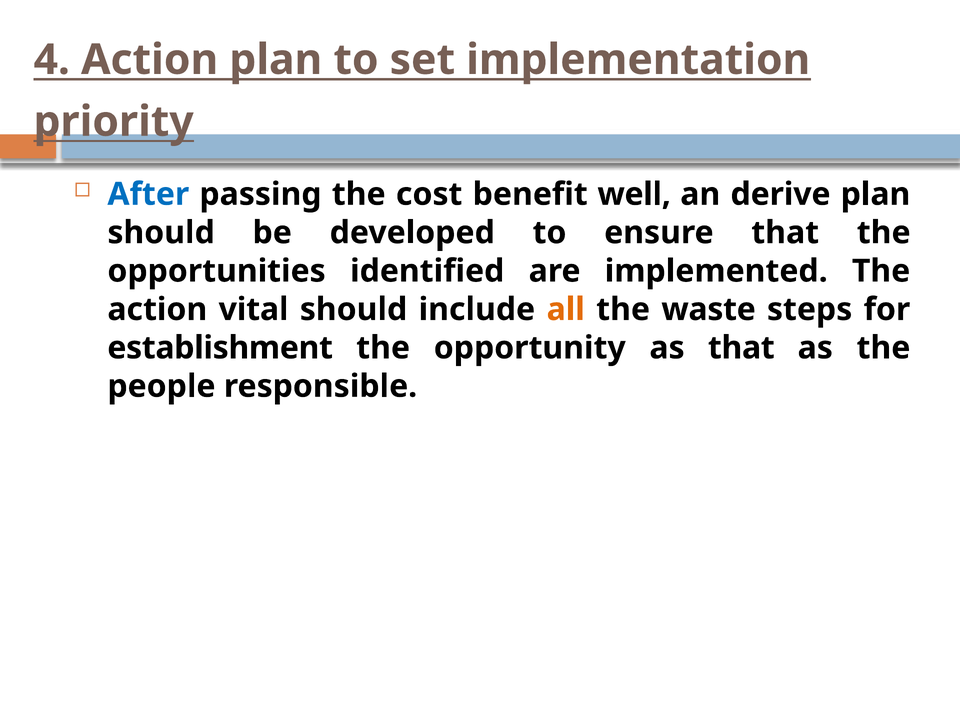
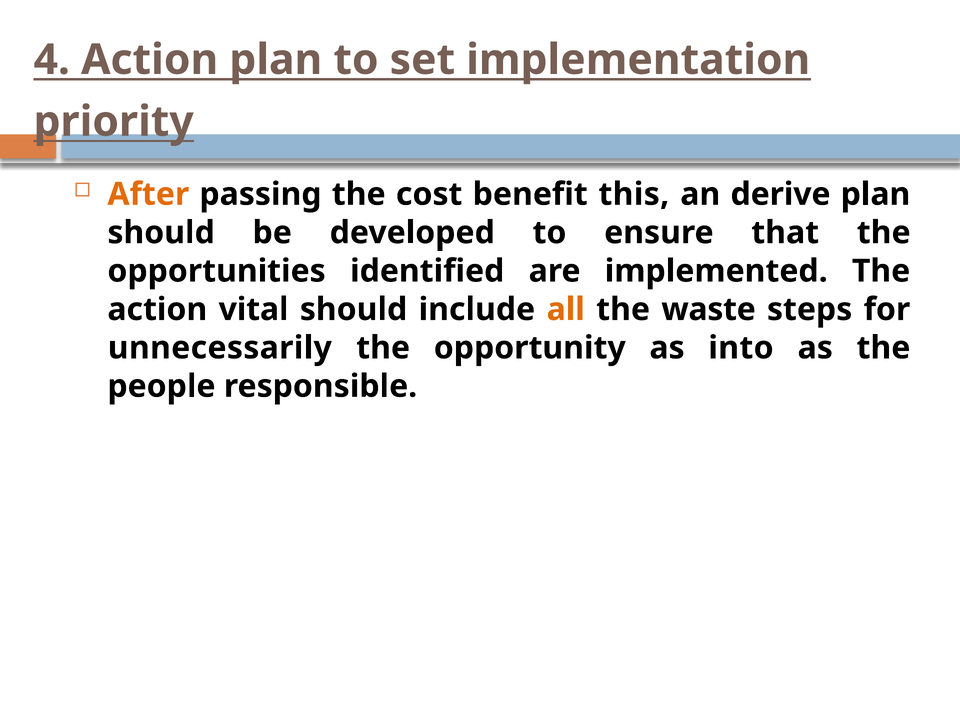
After colour: blue -> orange (148, 194)
well: well -> this (634, 194)
establishment: establishment -> unnecessarily (220, 348)
as that: that -> into (741, 348)
